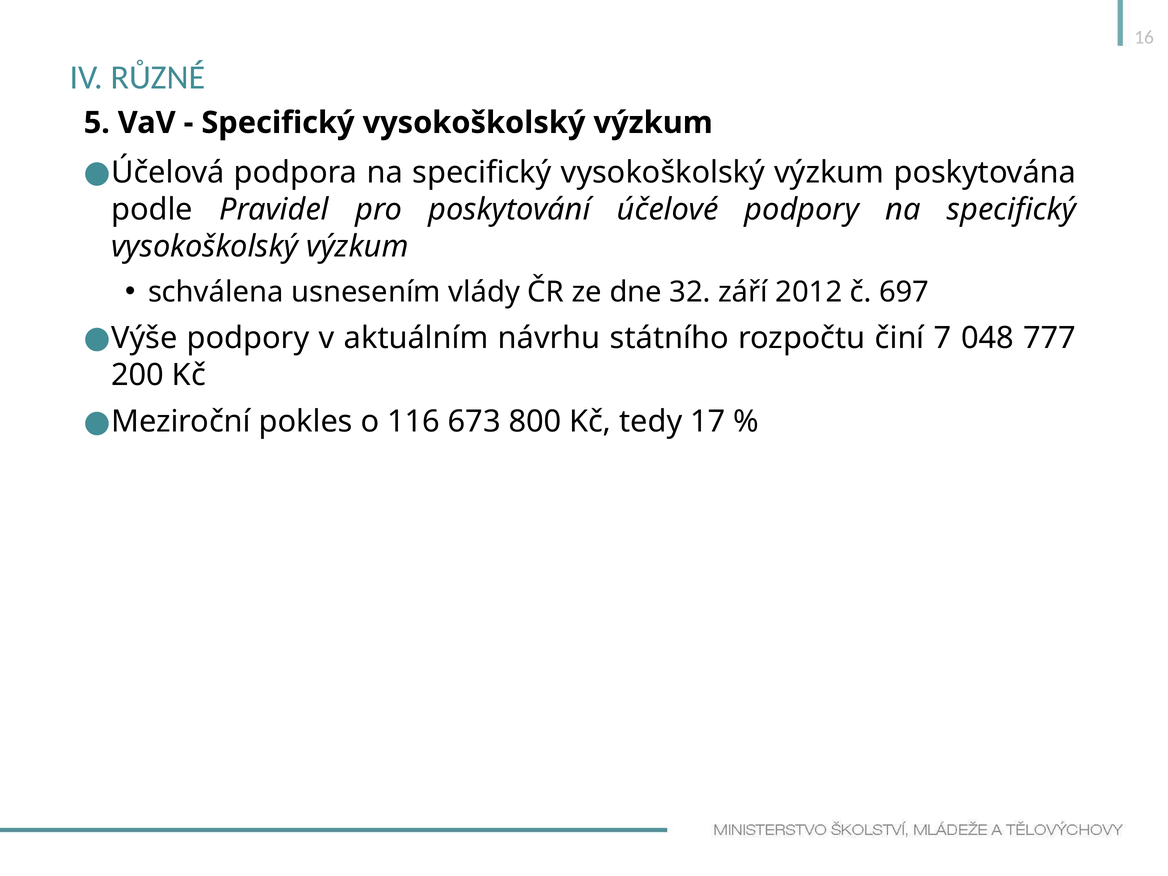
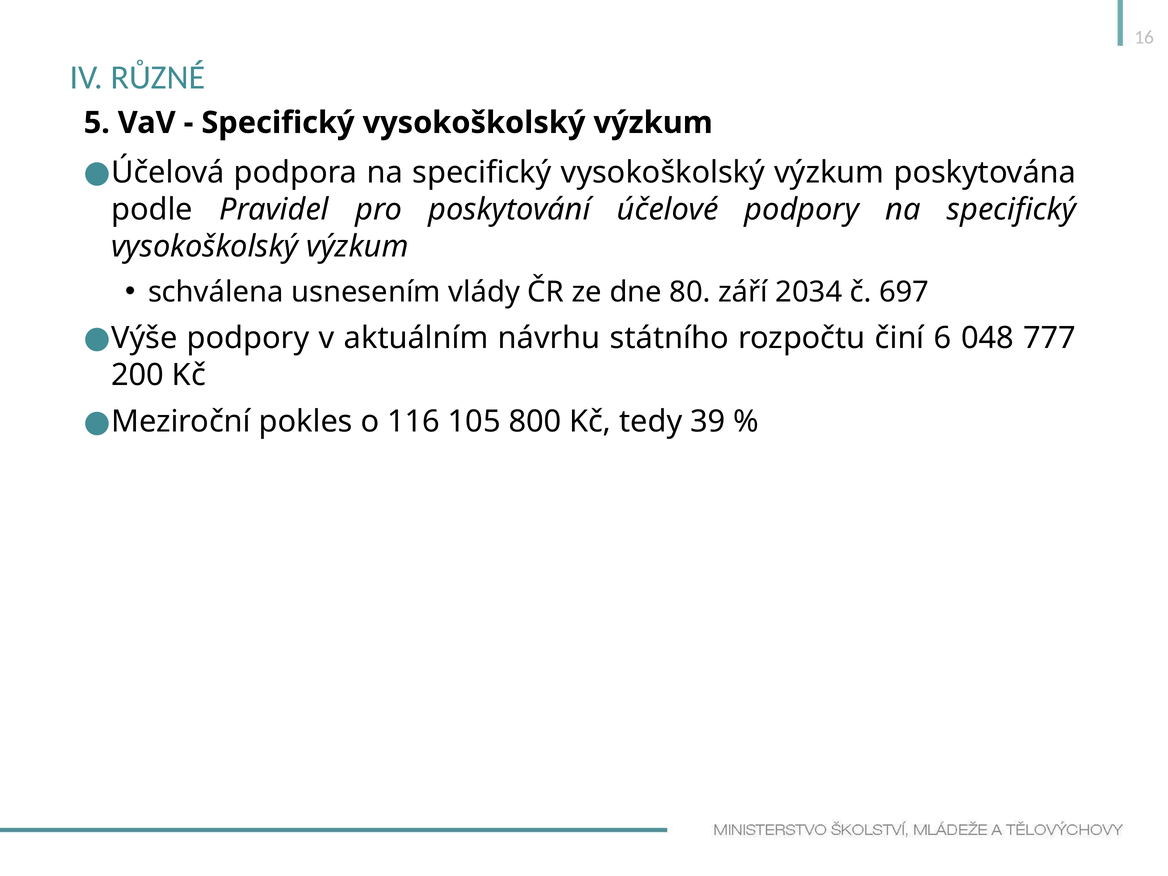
32: 32 -> 80 (690, 292)
2012: 2012 -> 2034 (809, 292)
7: 7 -> 6 (943, 338)
673: 673 -> 105 (474, 422)
17: 17 -> 39 (708, 422)
